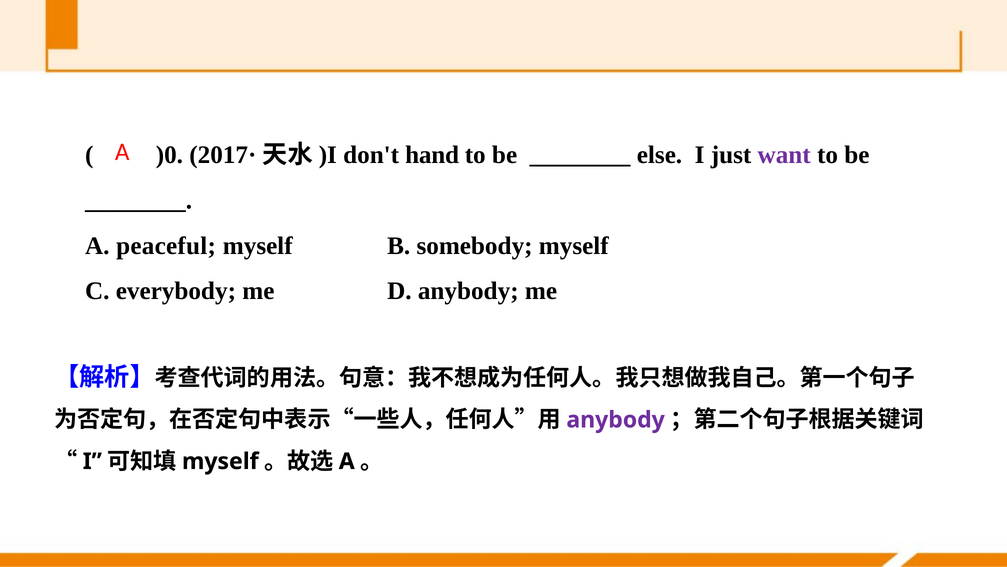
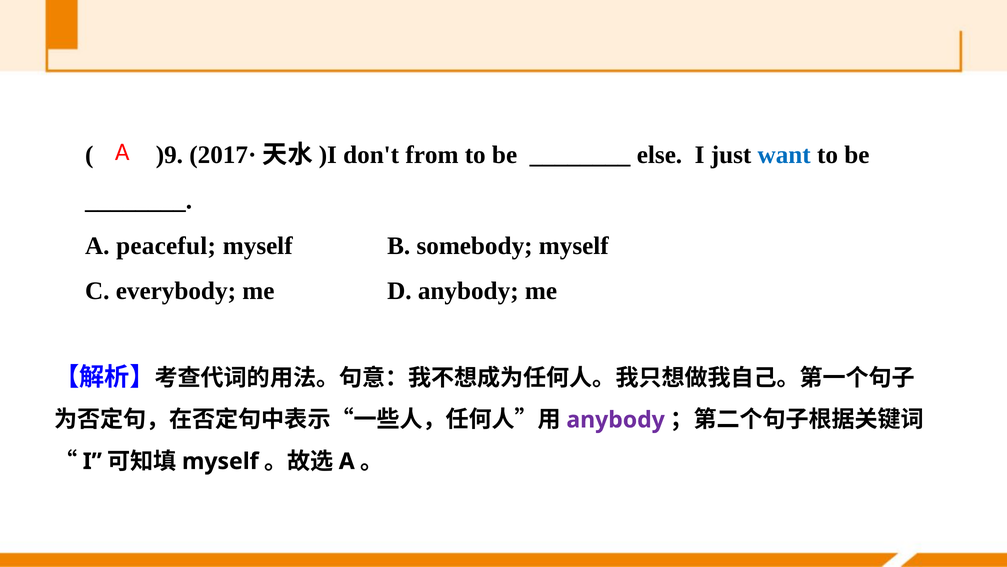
)0: )0 -> )9 (169, 155)
hand: hand -> from (432, 155)
want colour: purple -> blue (784, 155)
